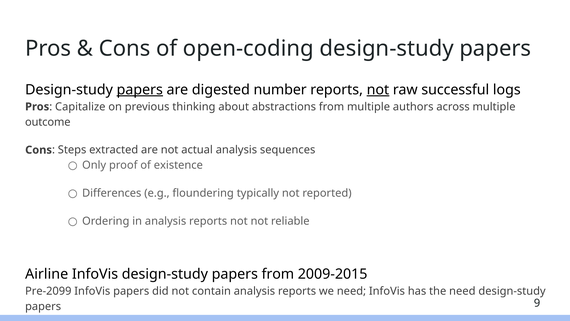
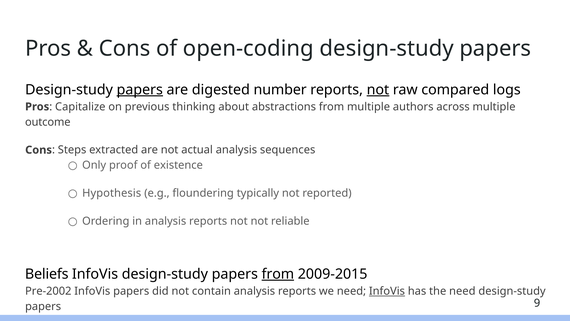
successful: successful -> compared (455, 90)
Differences: Differences -> Hypothesis (112, 193)
Airline: Airline -> Beliefs (47, 274)
from underline: none -> present (278, 274)
Pre-2099: Pre-2099 -> Pre-2002 (48, 291)
InfoVis underline: none -> present (387, 291)
